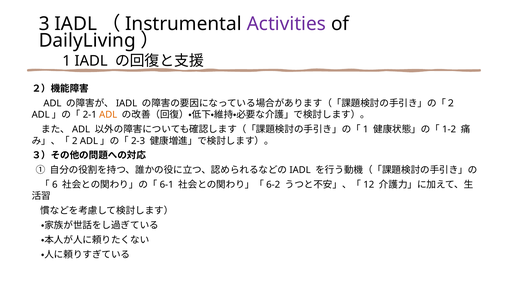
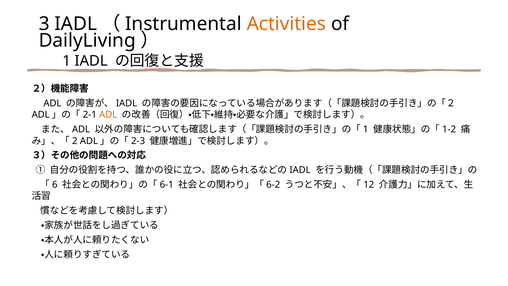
Activities colour: purple -> orange (286, 24)
